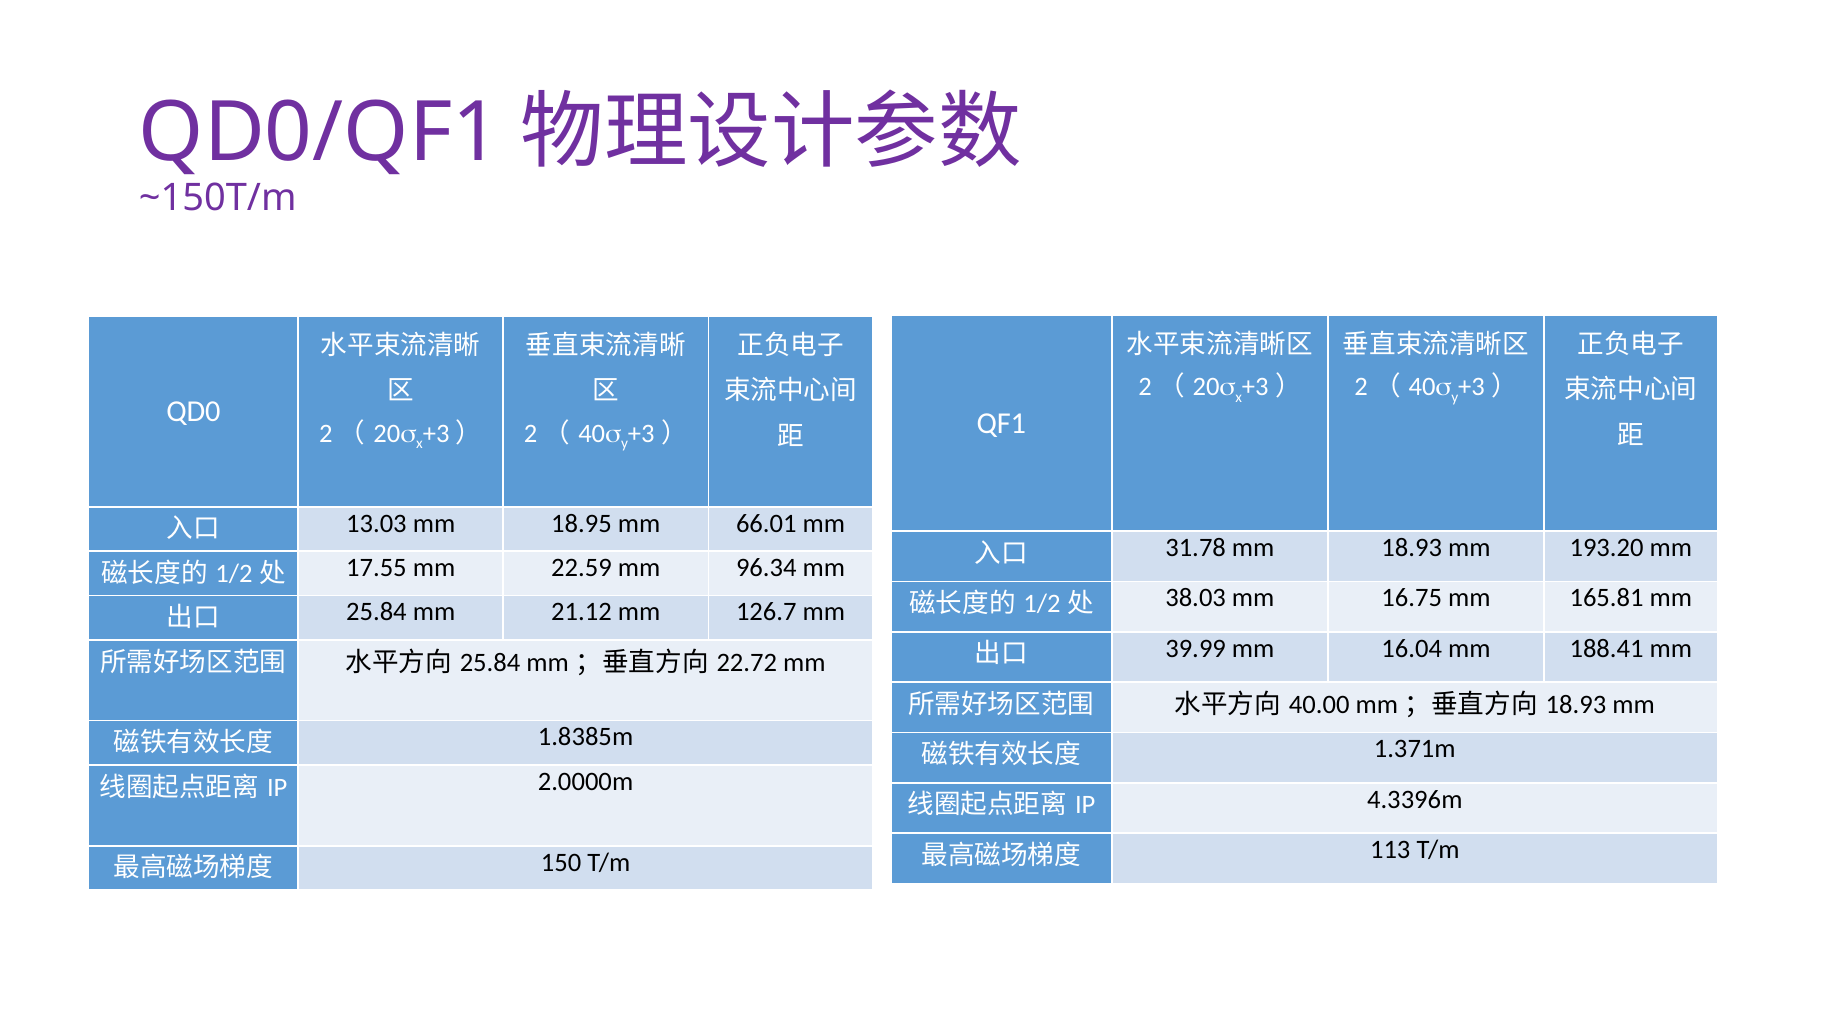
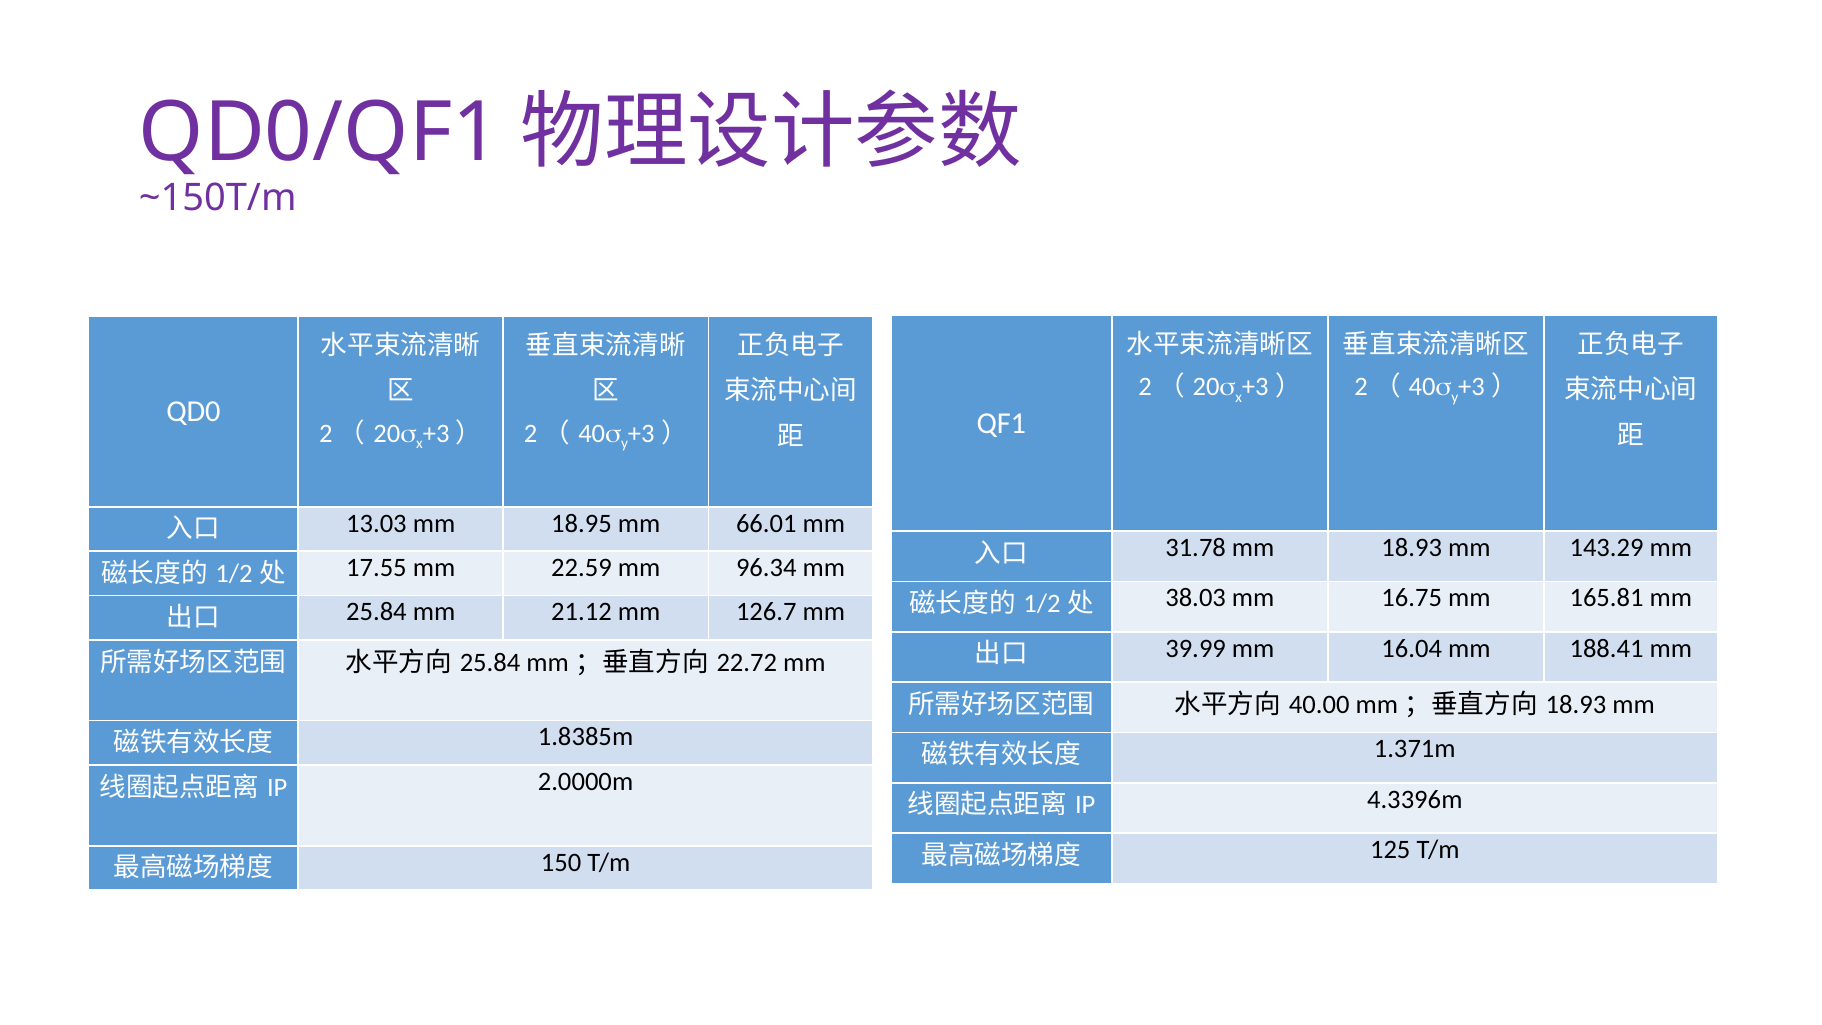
193.20: 193.20 -> 143.29 (1607, 548)
113: 113 -> 125 (1390, 850)
